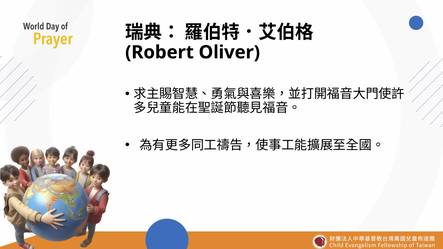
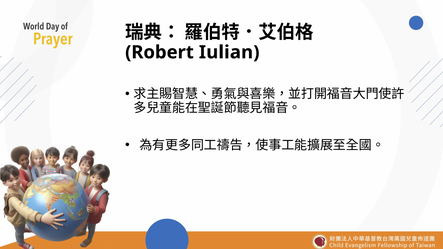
Oliver: Oliver -> Iulian (229, 52)
